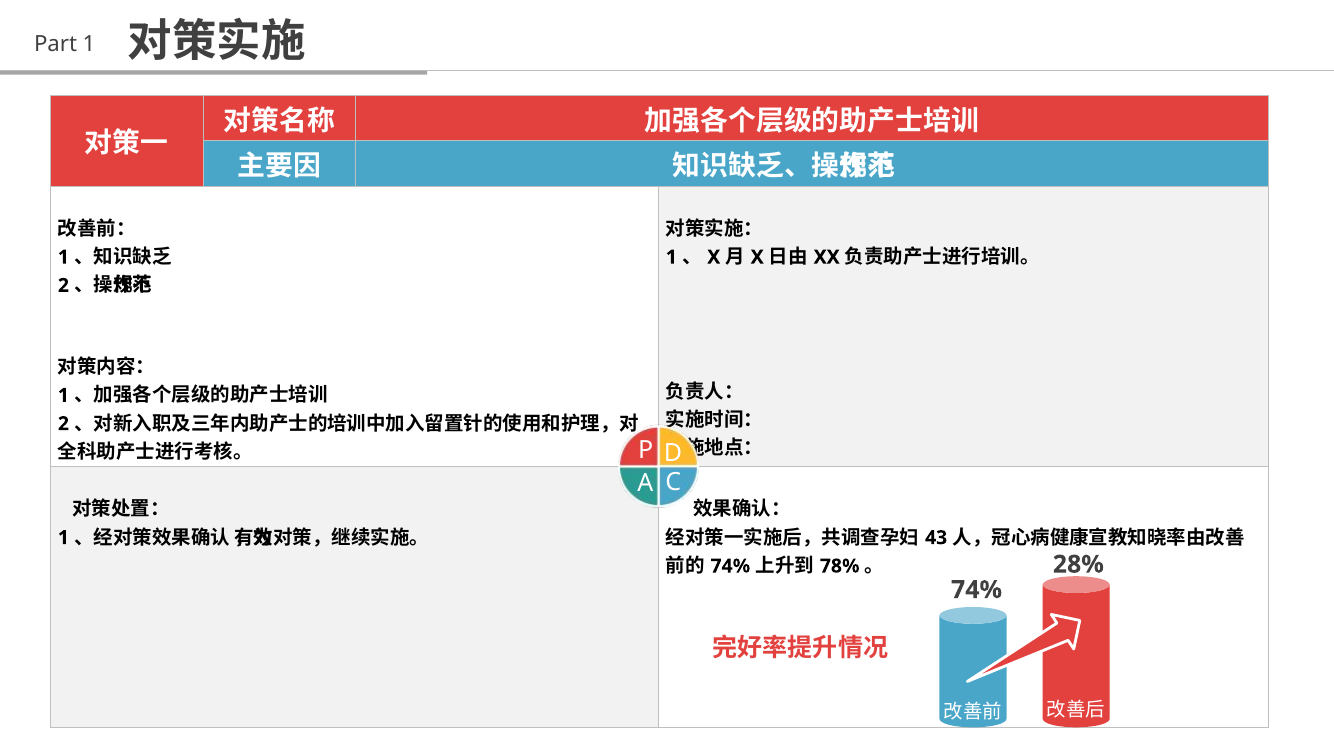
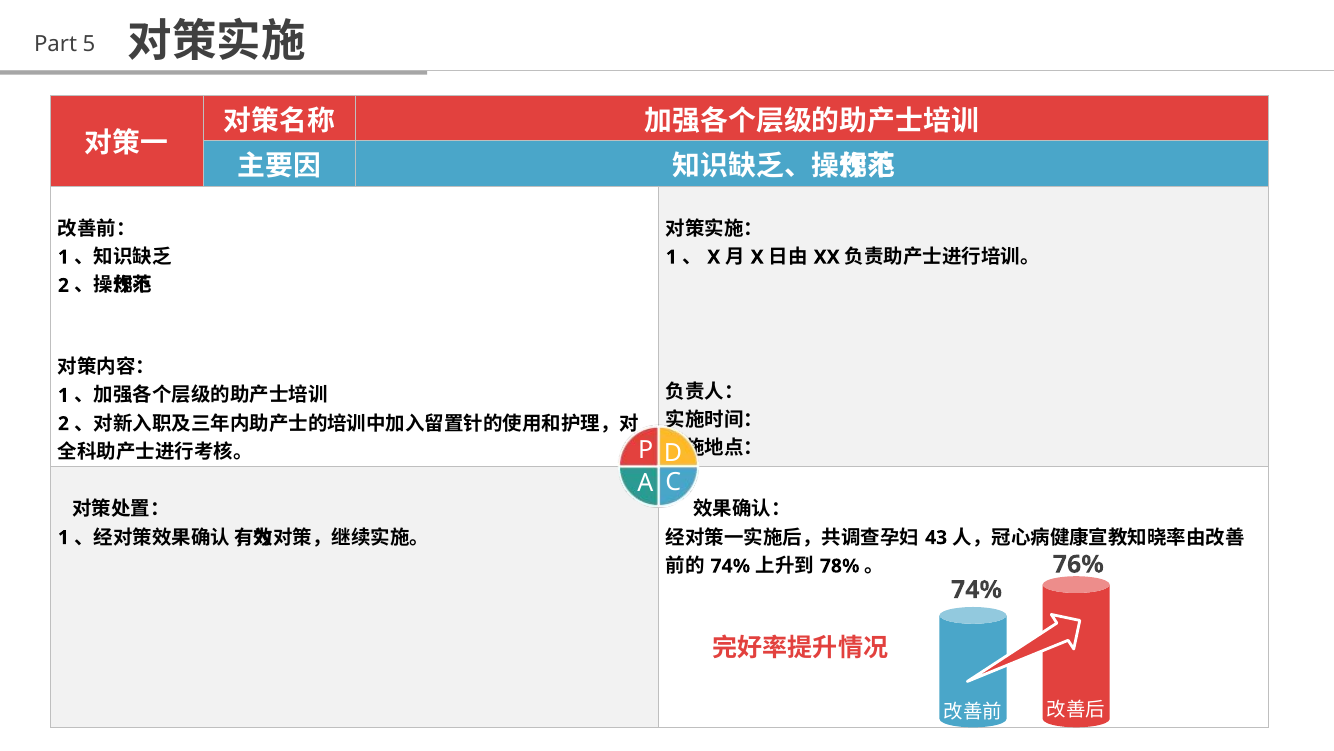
Part 1: 1 -> 5 (89, 44)
28%: 28% -> 76% (1078, 564)
